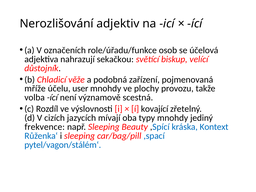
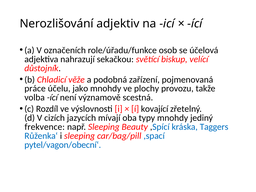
mříže: mříže -> práce (35, 89)
user: user -> jako (80, 89)
Kontext: Kontext -> Taggers (214, 127)
pytel/vagon/stálém‘: pytel/vagon/stálém‘ -> pytel/vagon/obecní‘ (63, 145)
